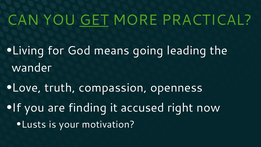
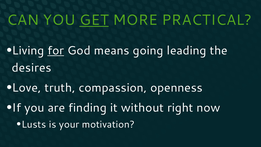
for underline: none -> present (56, 51)
wander: wander -> desires (32, 68)
accused: accused -> without (142, 108)
